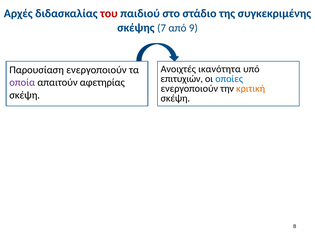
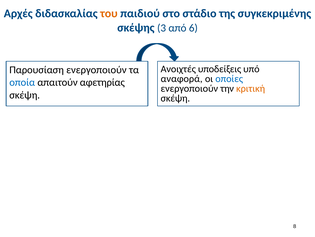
του colour: red -> orange (109, 13)
7: 7 -> 3 (162, 28)
9: 9 -> 6 (193, 28)
ικανότητα: ικανότητα -> υποδείξεις (220, 69)
επιτυχιών: επιτυχιών -> αναφορά (182, 79)
οποία colour: purple -> blue (22, 82)
